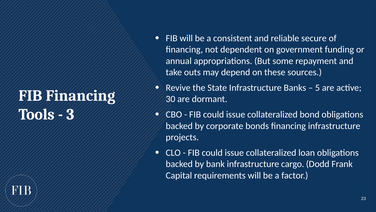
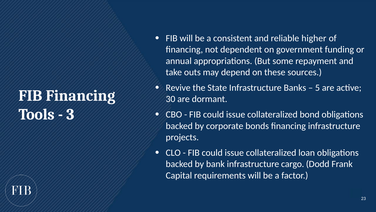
secure: secure -> higher (314, 38)
